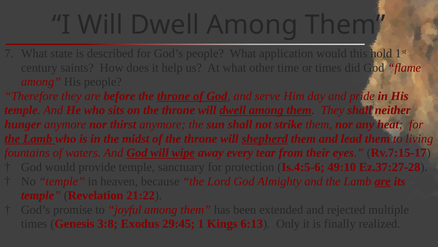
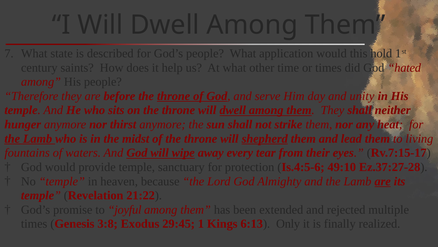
flame: flame -> hated (404, 67)
pride: pride -> unity (362, 96)
